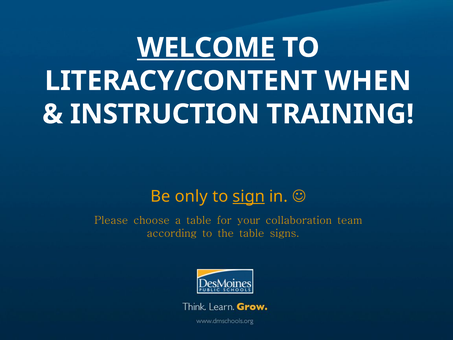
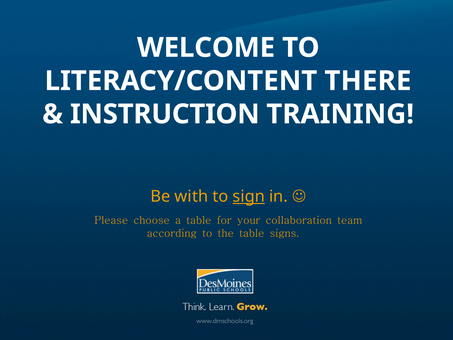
WELCOME underline: present -> none (206, 48)
WHEN: WHEN -> THERE (368, 81)
only: only -> with (191, 196)
